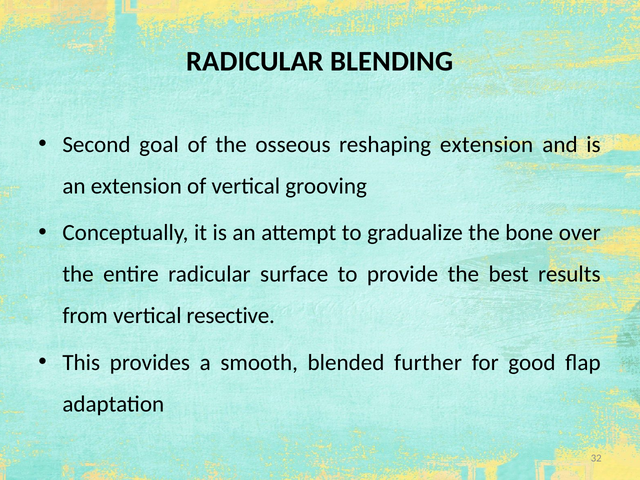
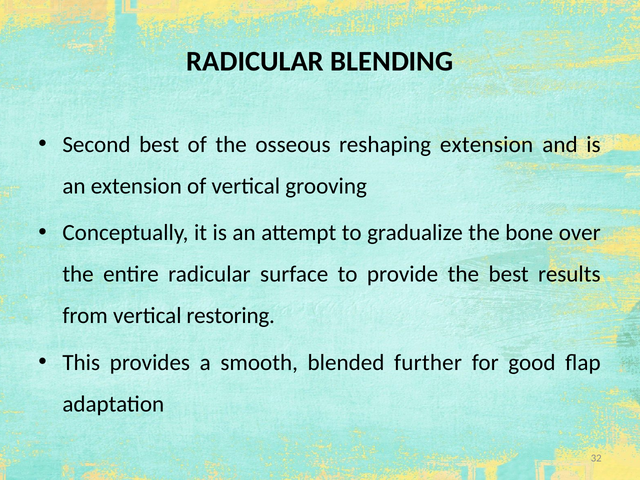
Second goal: goal -> best (159, 145)
resective: resective -> restoring (231, 316)
